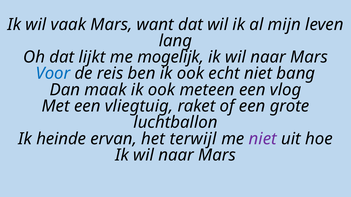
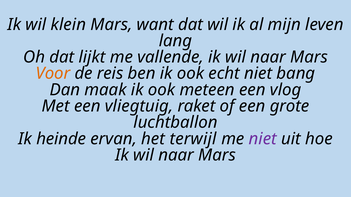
vaak: vaak -> klein (68, 25)
mogelijk: mogelijk -> vallende (171, 57)
Voor colour: blue -> orange (53, 74)
